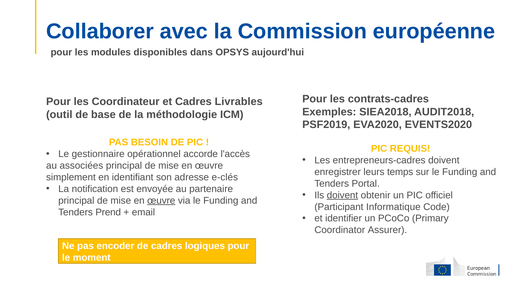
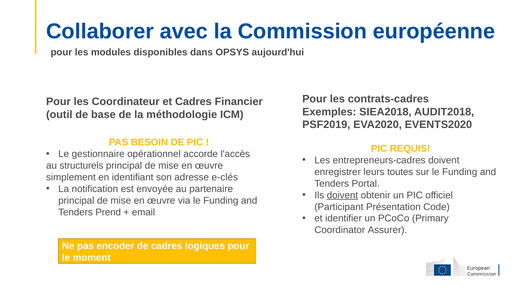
Livrables: Livrables -> Financier (239, 102)
associées: associées -> structurels (81, 166)
temps: temps -> toutes (400, 172)
œuvre underline: present -> none (161, 201)
Informatique: Informatique -> Présentation (393, 207)
